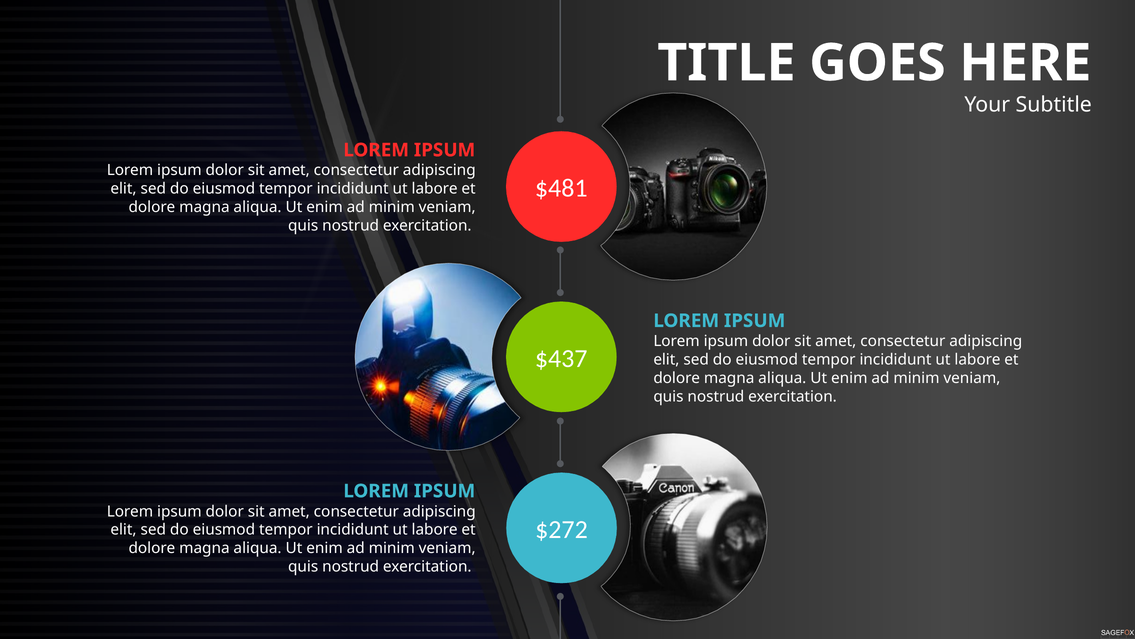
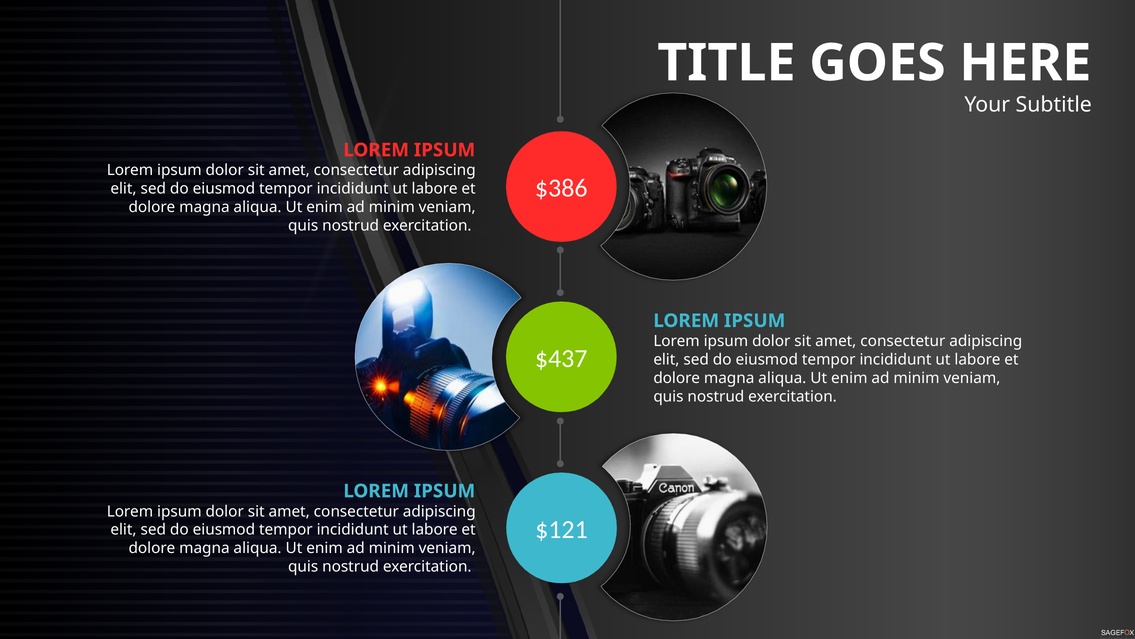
$481: $481 -> $386 (561, 188)
$272: $272 -> $121 (561, 529)
